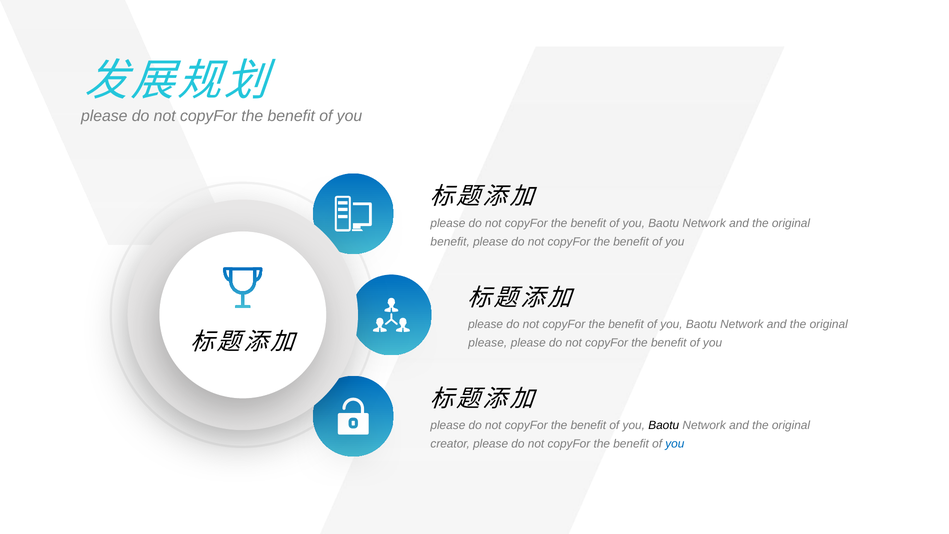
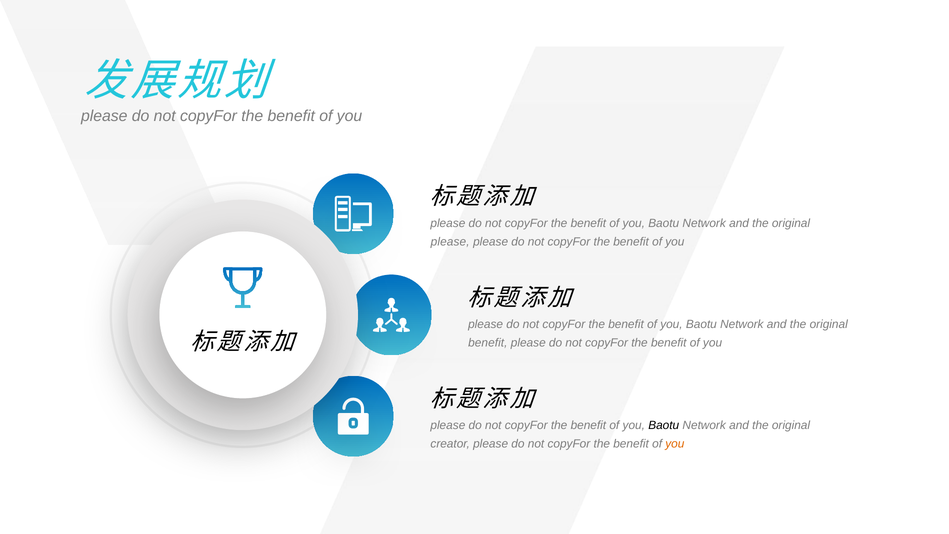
benefit: benefit -> please (450, 242)
please: please -> benefit (488, 343)
you colour: blue -> orange (675, 444)
